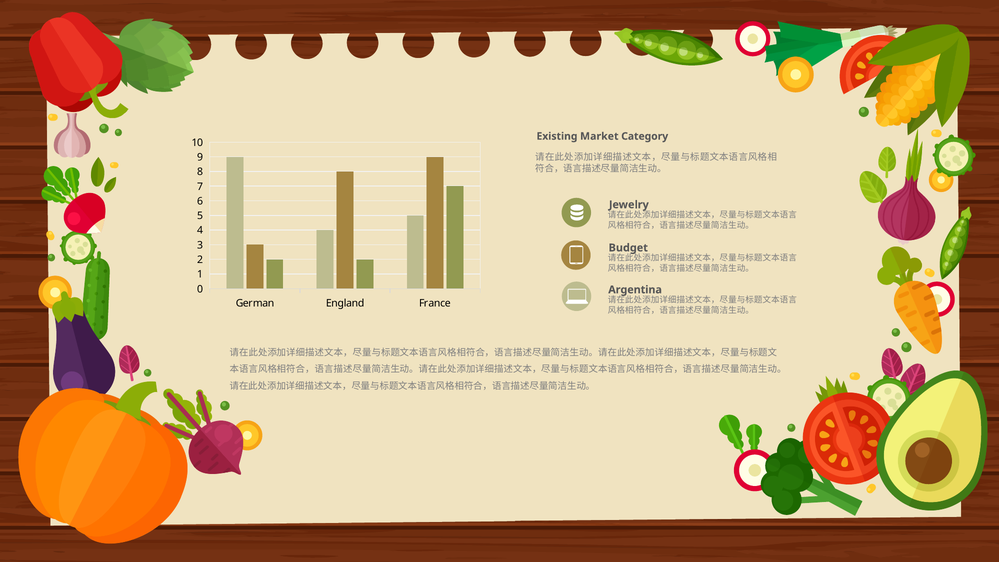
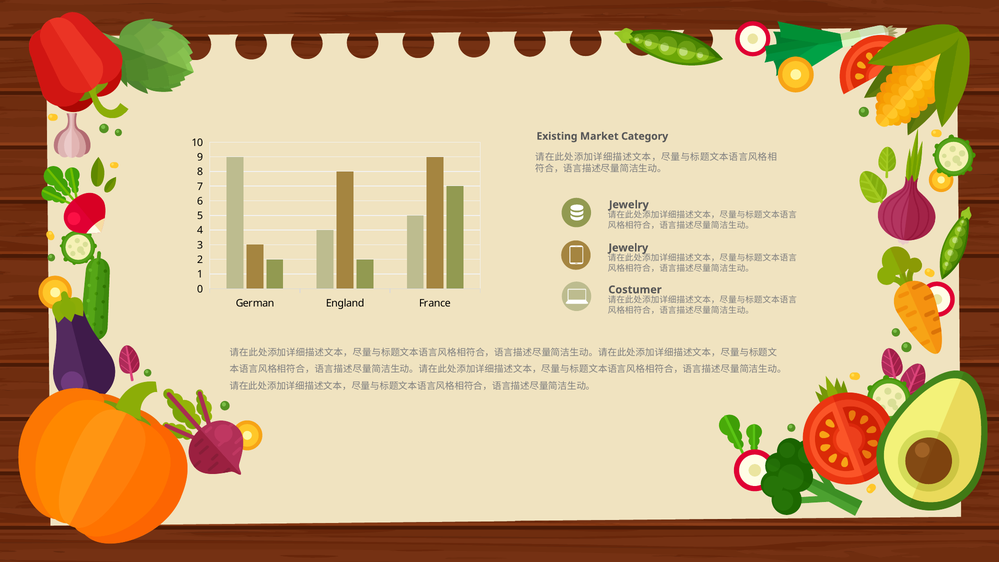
Budget: Budget -> Jewelry (628, 248)
Argentina: Argentina -> Costumer (635, 290)
